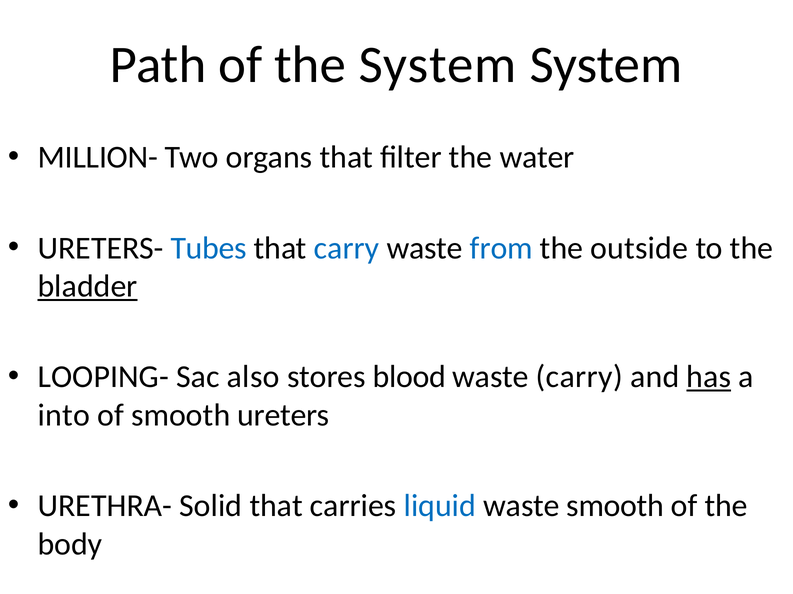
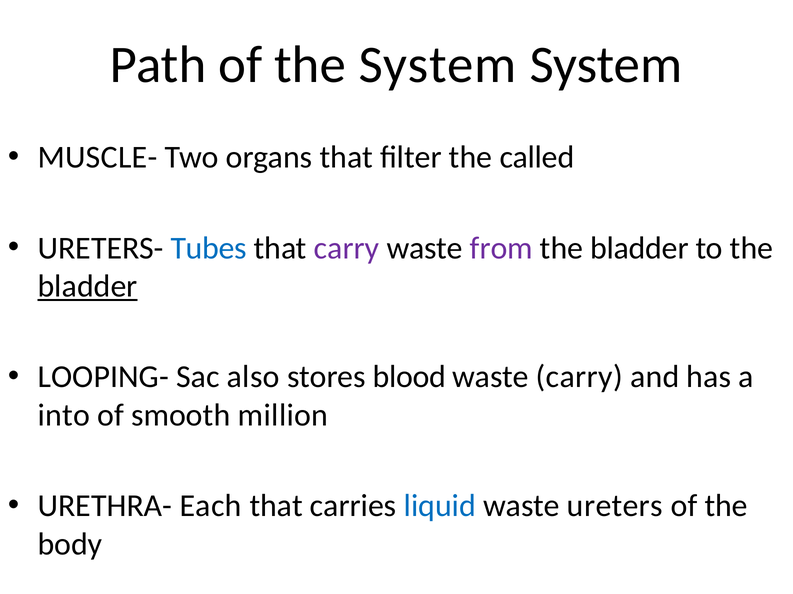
MILLION-: MILLION- -> MUSCLE- (98, 158)
water: water -> called (537, 158)
carry colour: blue -> purple (347, 248)
from colour: blue -> purple (501, 248)
outside: outside -> bladder (640, 248)
has underline: present -> none (709, 377)
ureters: ureters -> million (283, 416)
Solid: Solid -> Each (211, 507)
waste smooth: smooth -> ureters (615, 507)
